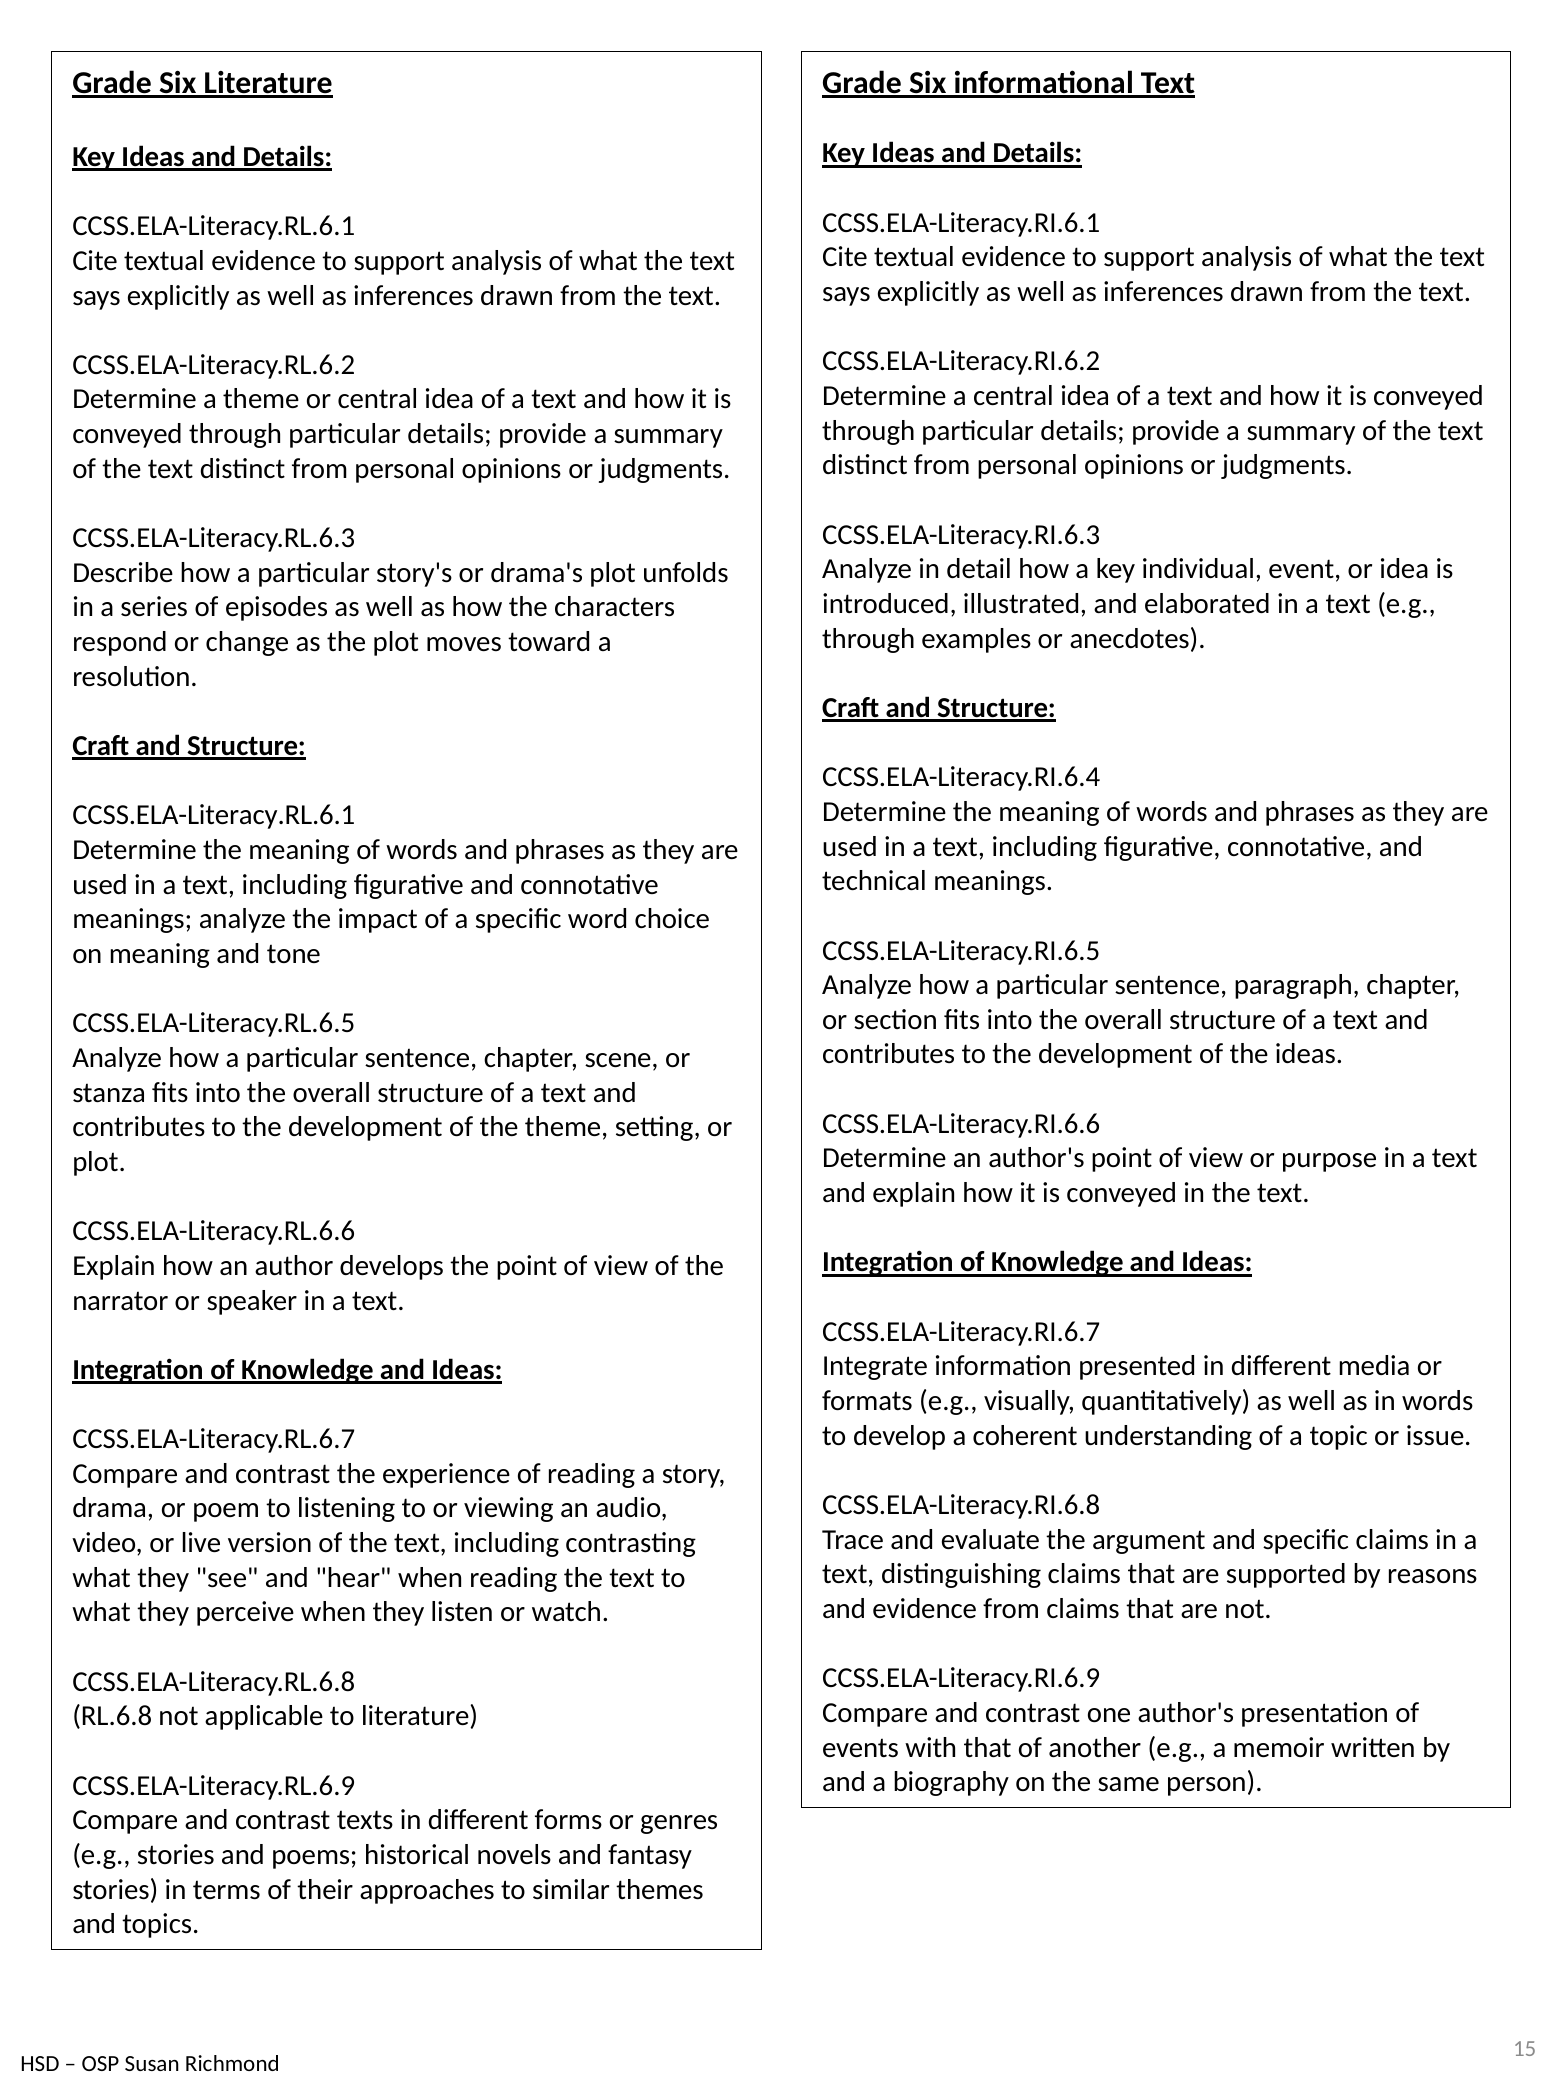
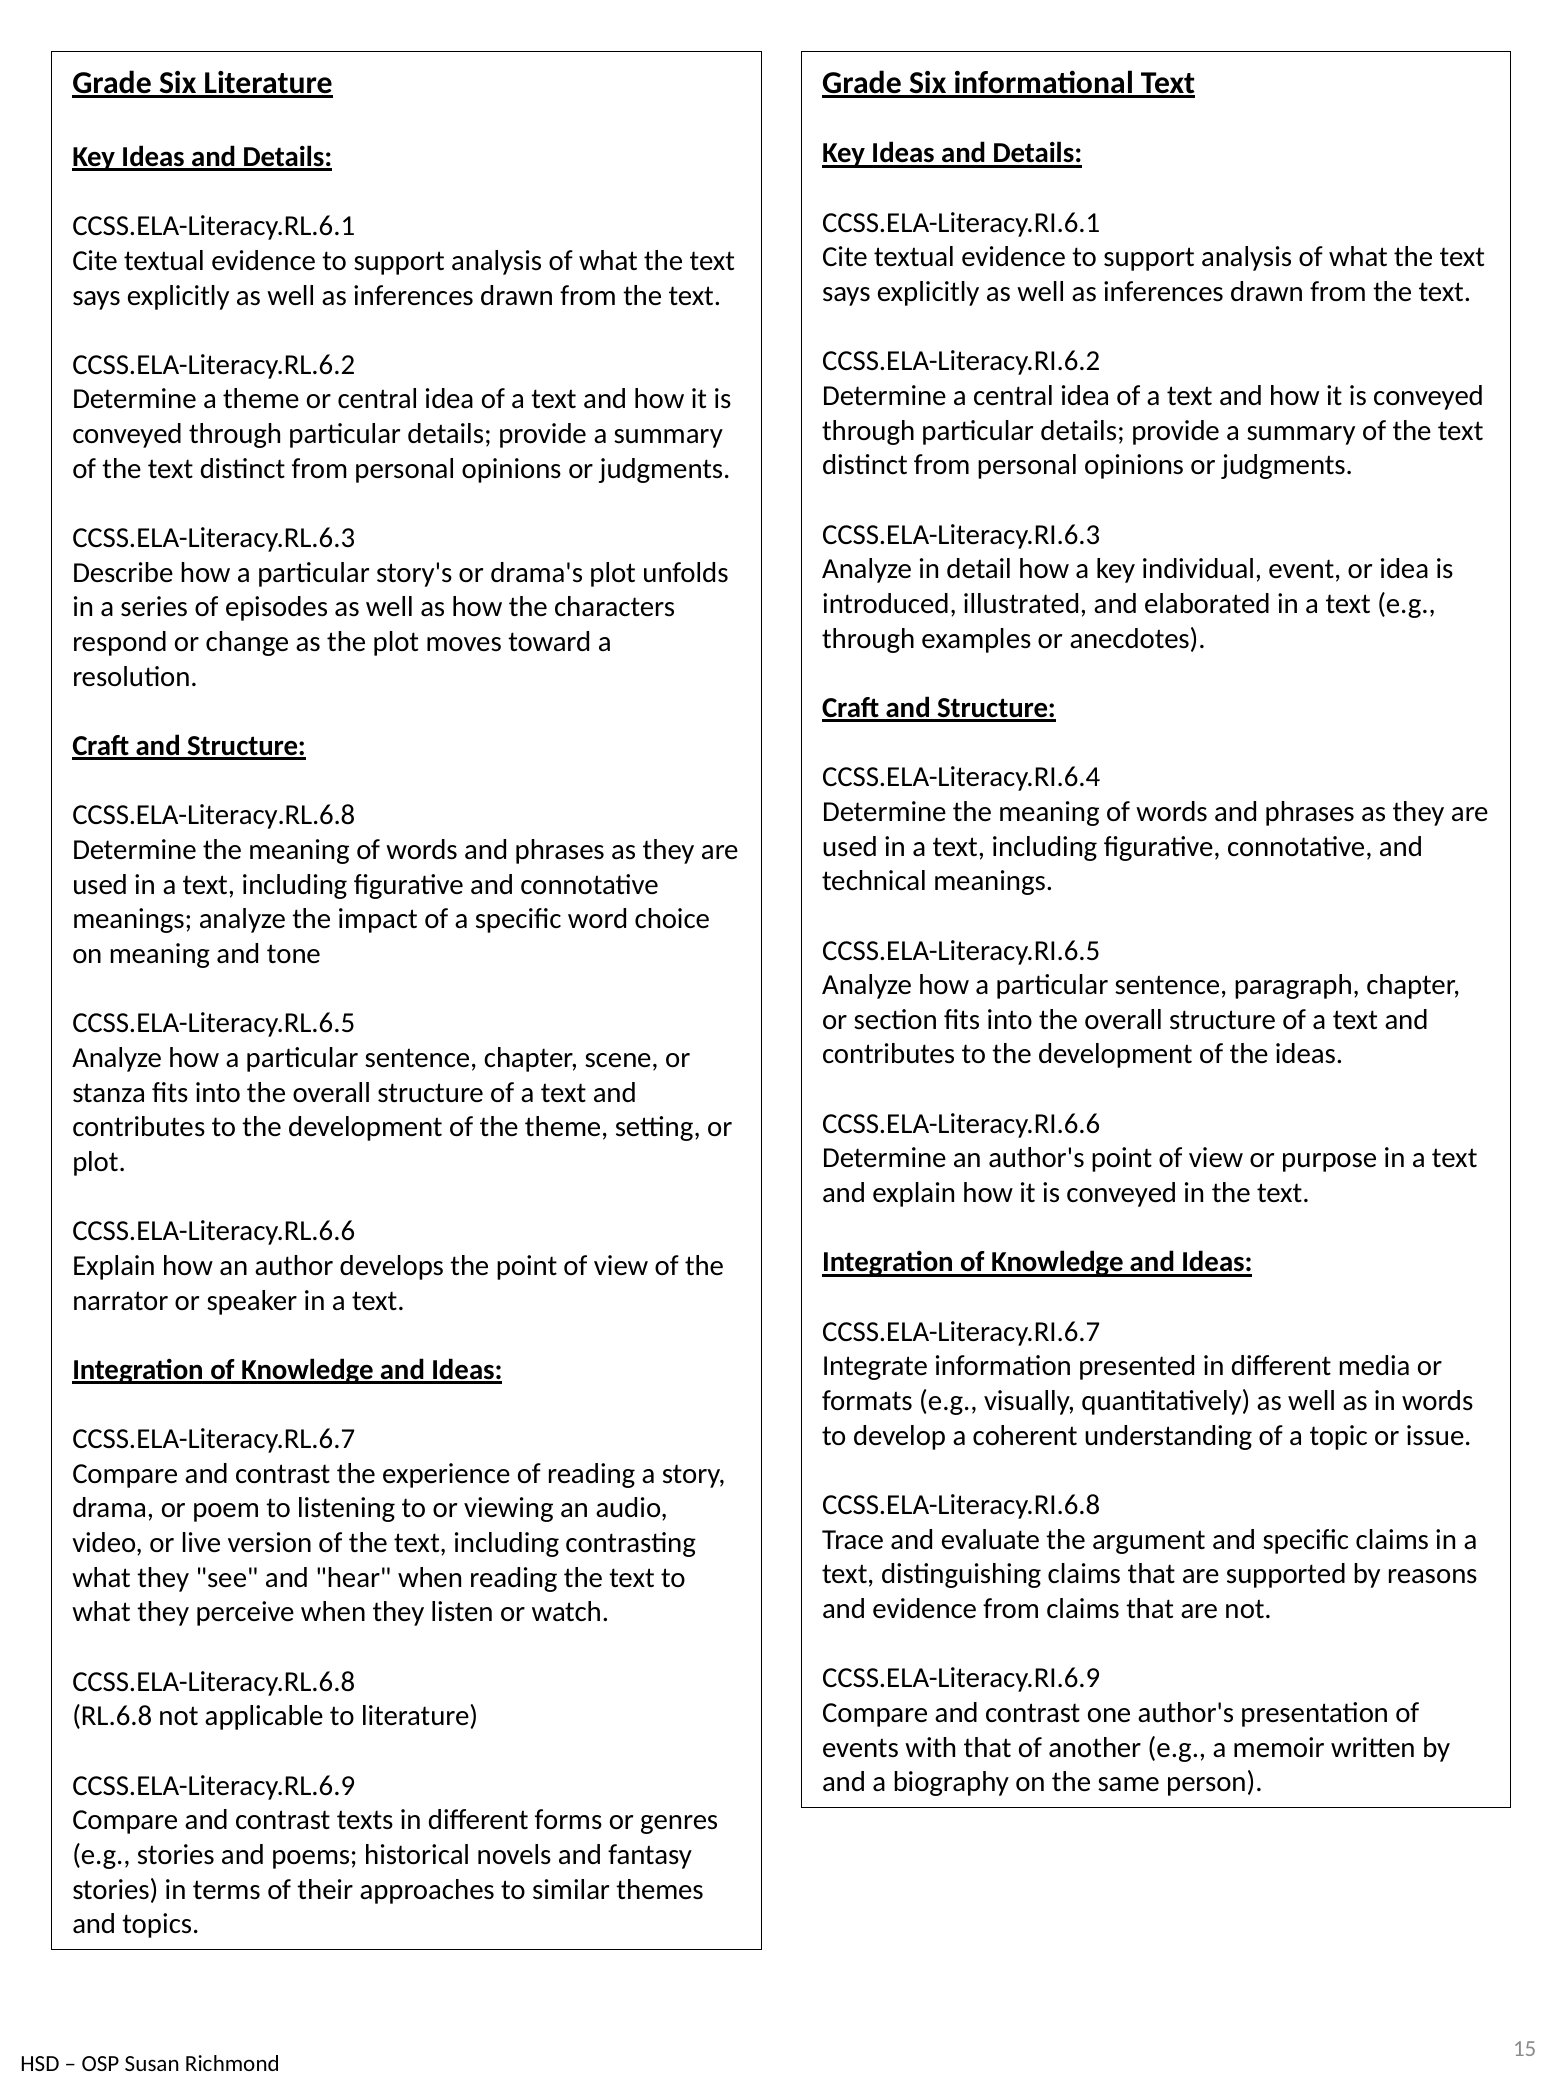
CCSS.ELA-Literacy.RL.6.1: CCSS.ELA-Literacy.RL.6.1 -> CCSS.ELA-Literacy.RL.6.8 (214, 815)
